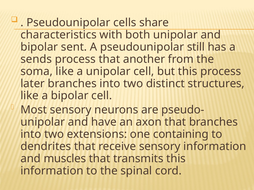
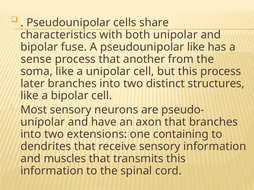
sent: sent -> fuse (74, 47)
pseudounipolar still: still -> like (196, 47)
sends: sends -> sense (36, 59)
